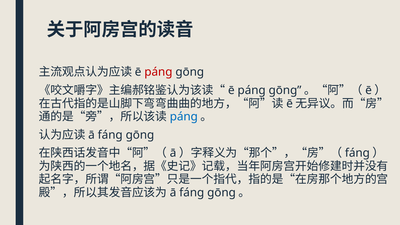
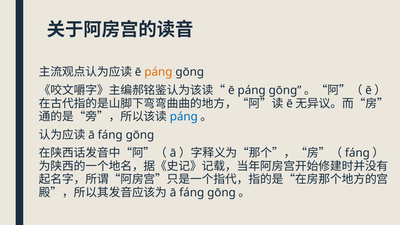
páng colour: red -> orange (158, 72)
